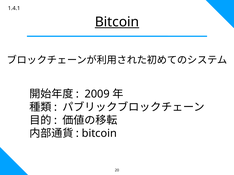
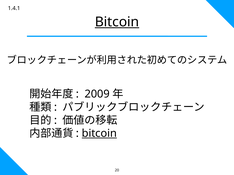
bitcoin underline: none -> present (99, 134)
